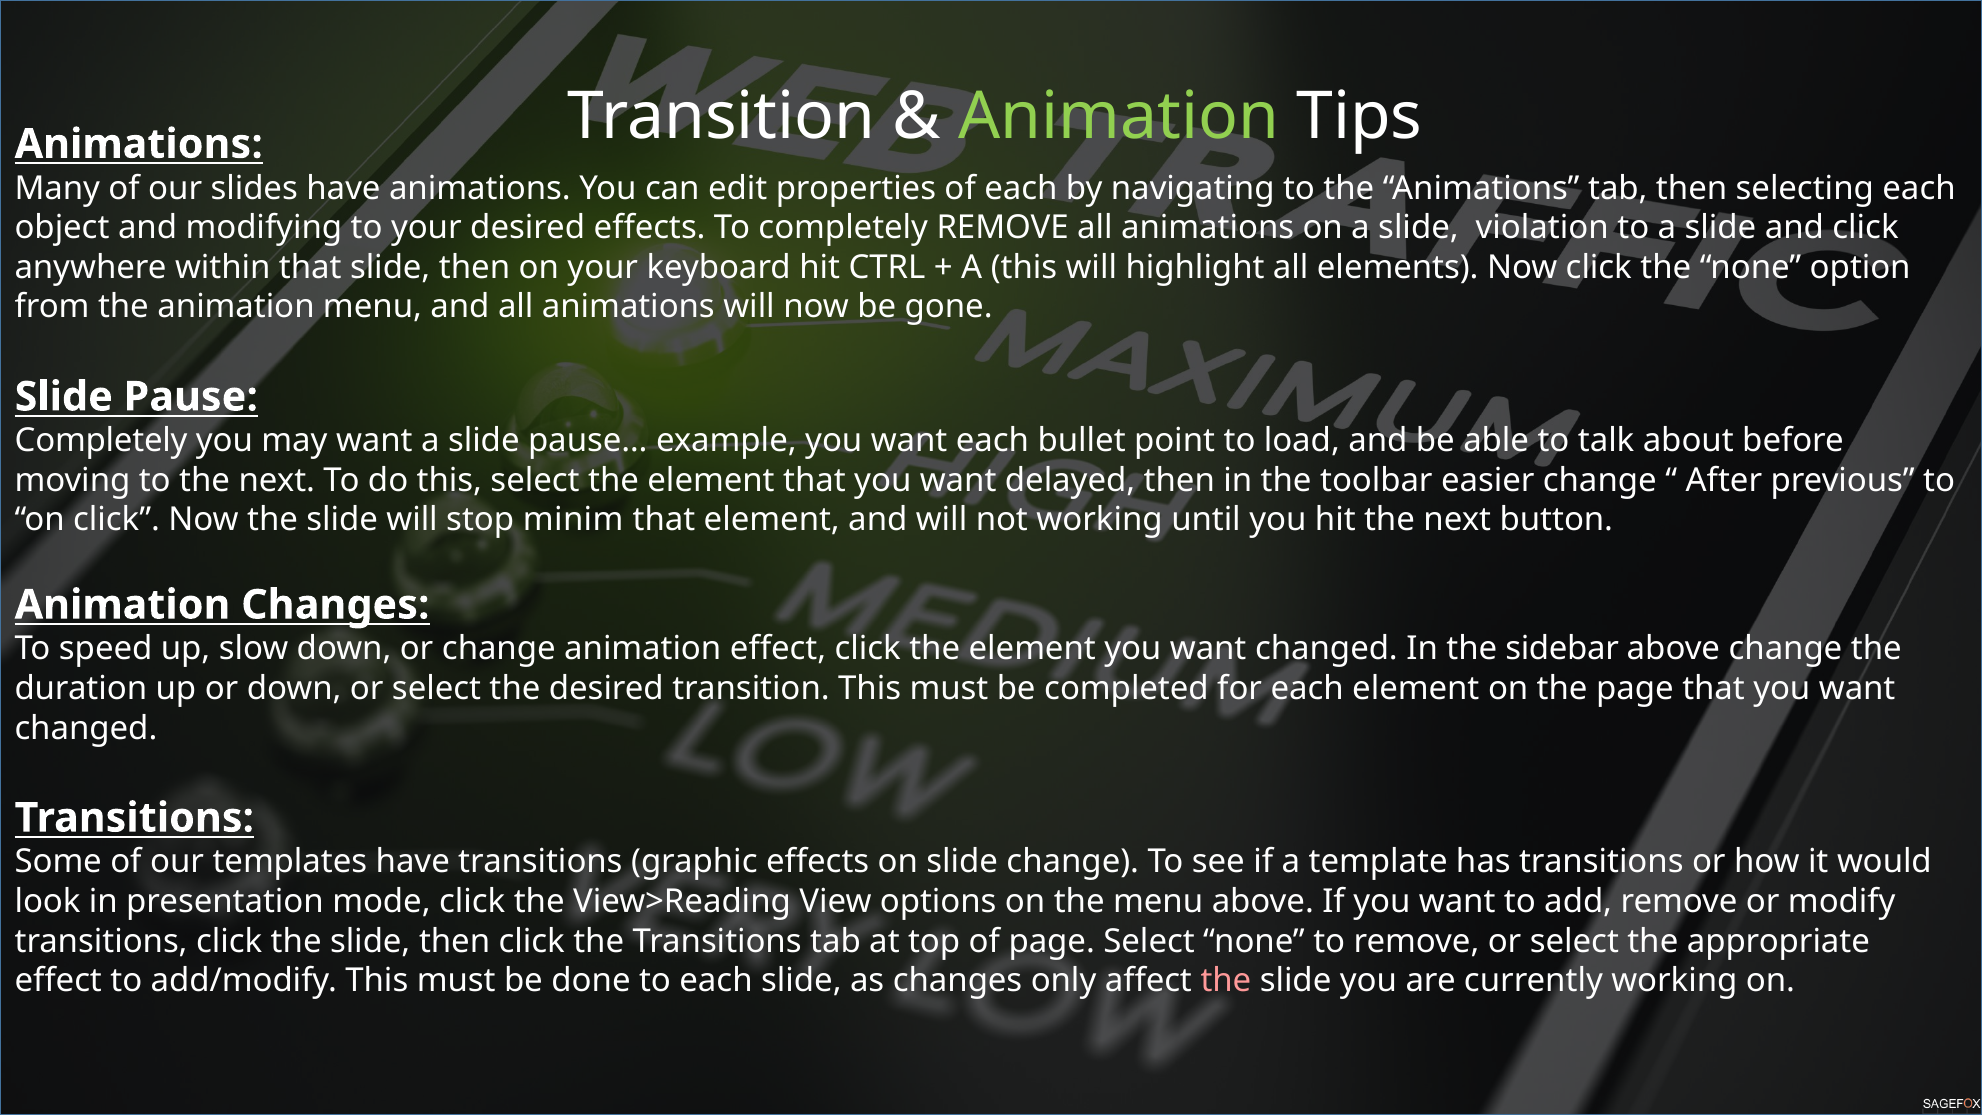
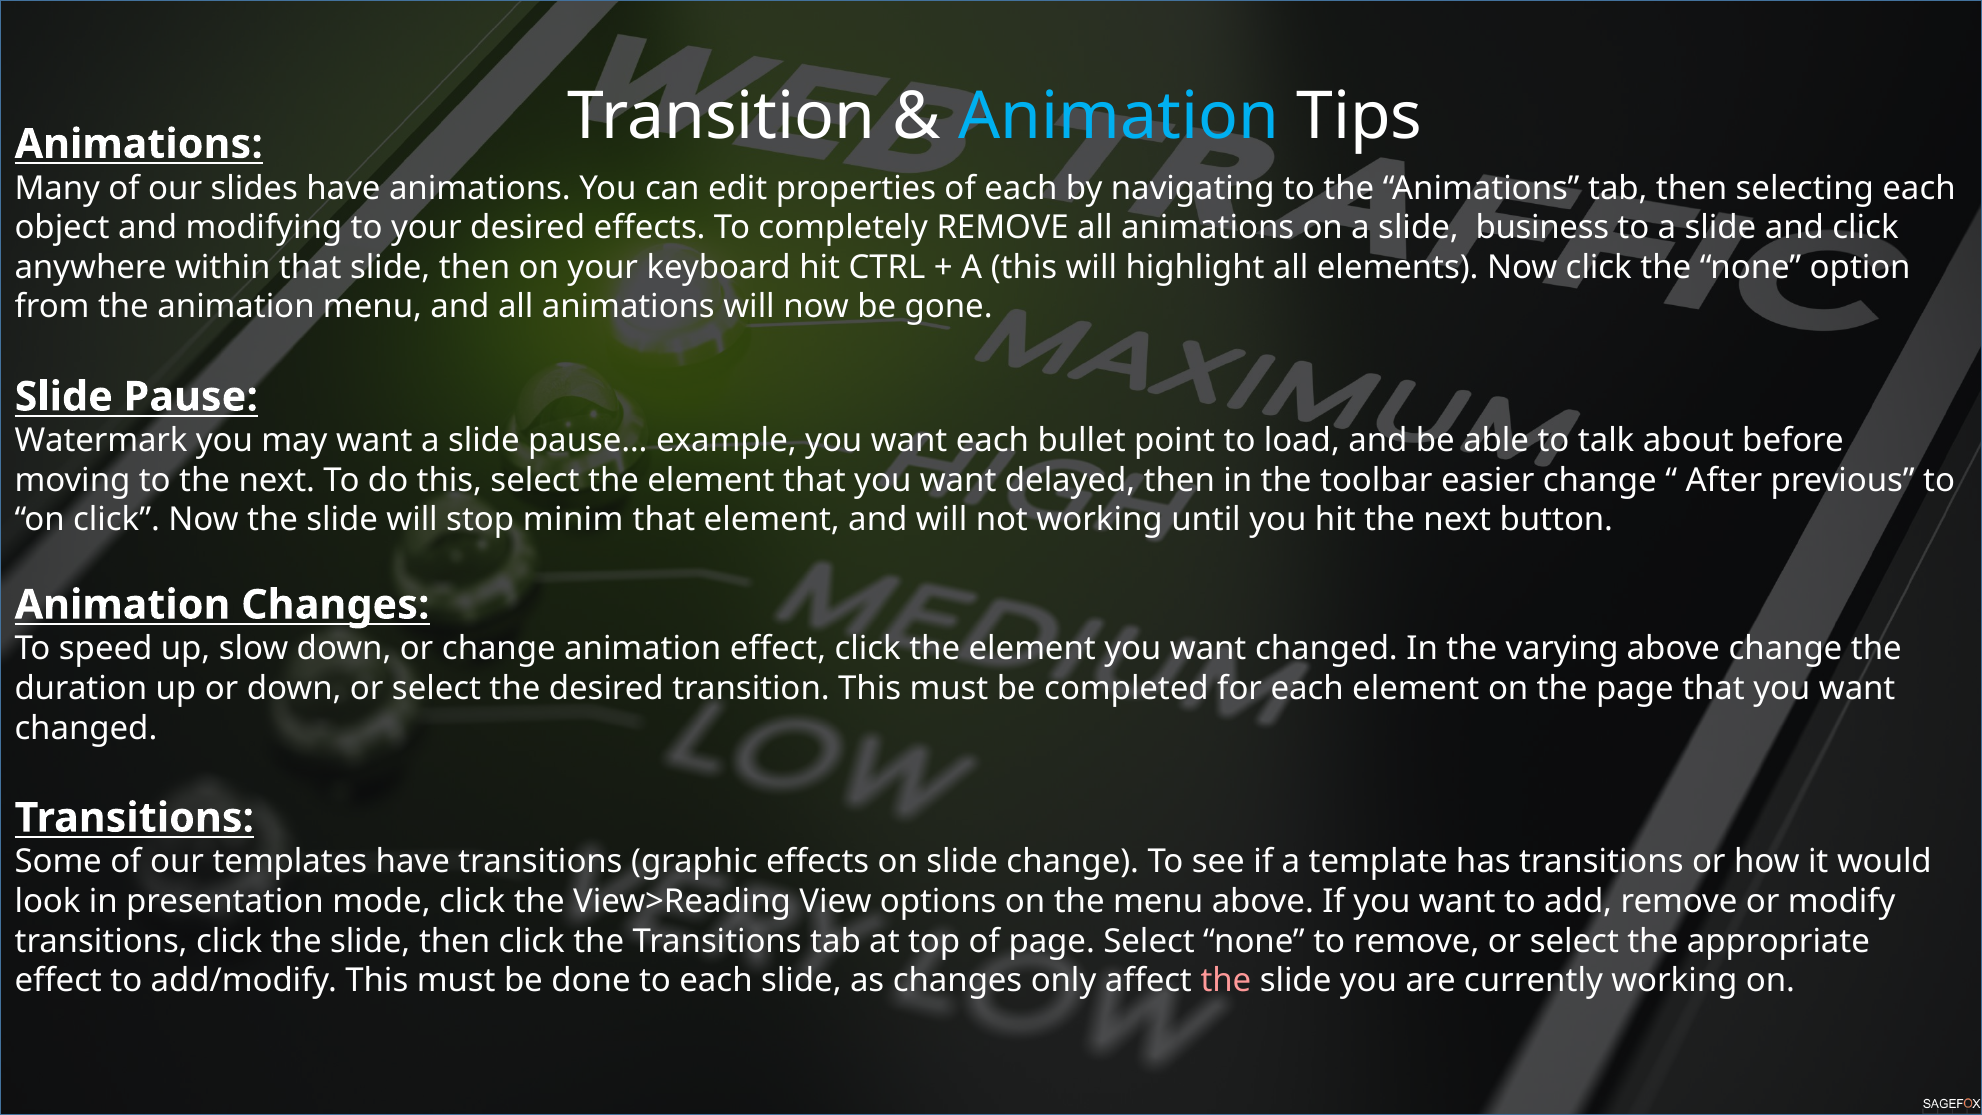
Animation colour: light green -> light blue (1119, 117)
violation: violation -> business (1542, 228)
Completely: Completely -> Watermark (101, 441)
sidebar: sidebar -> varying (1562, 649)
